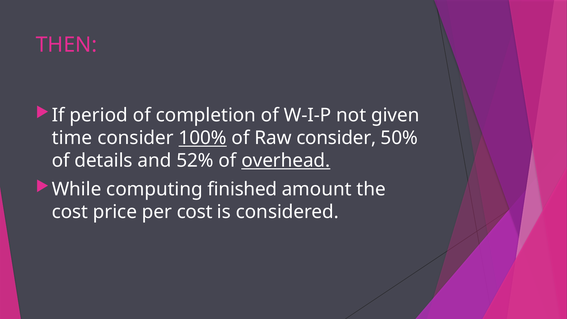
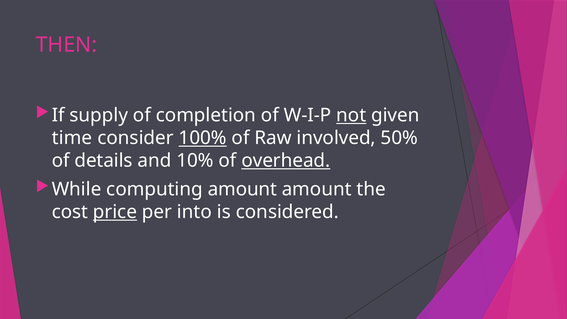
period: period -> supply (99, 115)
not underline: none -> present (351, 115)
Raw consider: consider -> involved (336, 138)
52%: 52% -> 10% (195, 161)
computing finished: finished -> amount (242, 189)
price underline: none -> present (115, 212)
per cost: cost -> into (194, 212)
